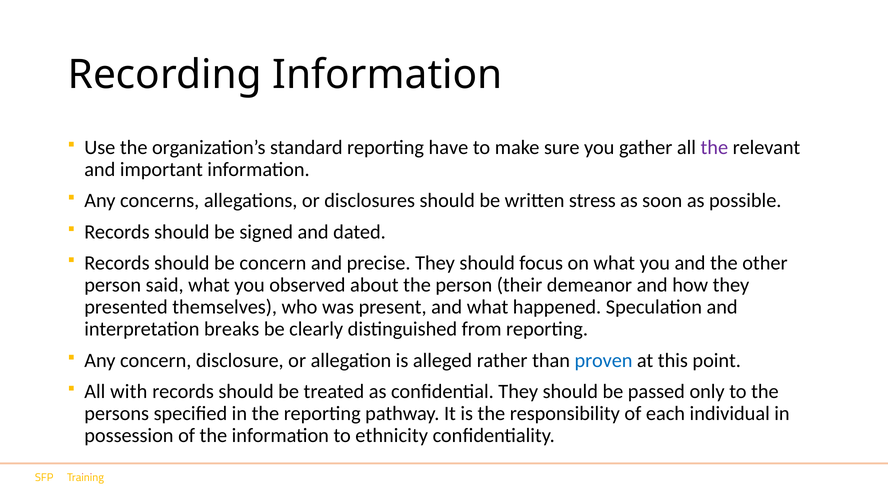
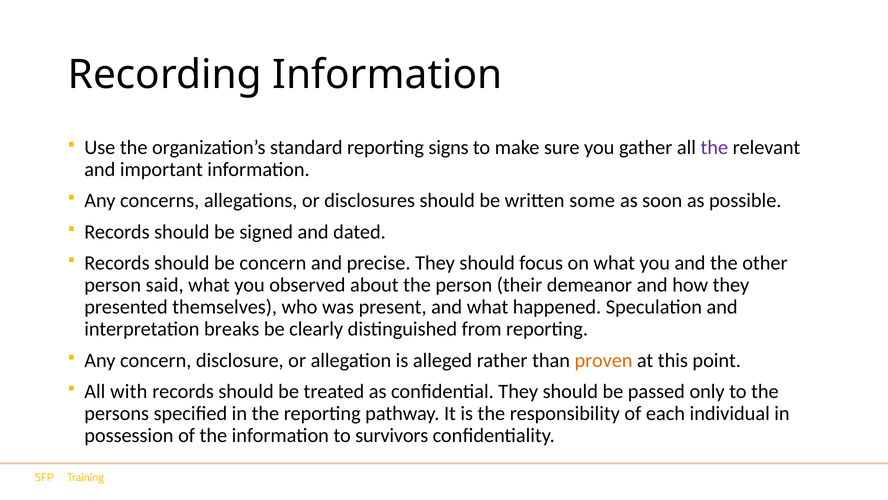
have: have -> signs (449, 147)
stress: stress -> some (592, 200)
proven colour: blue -> orange (604, 360)
ethnicity: ethnicity -> survivors (392, 435)
